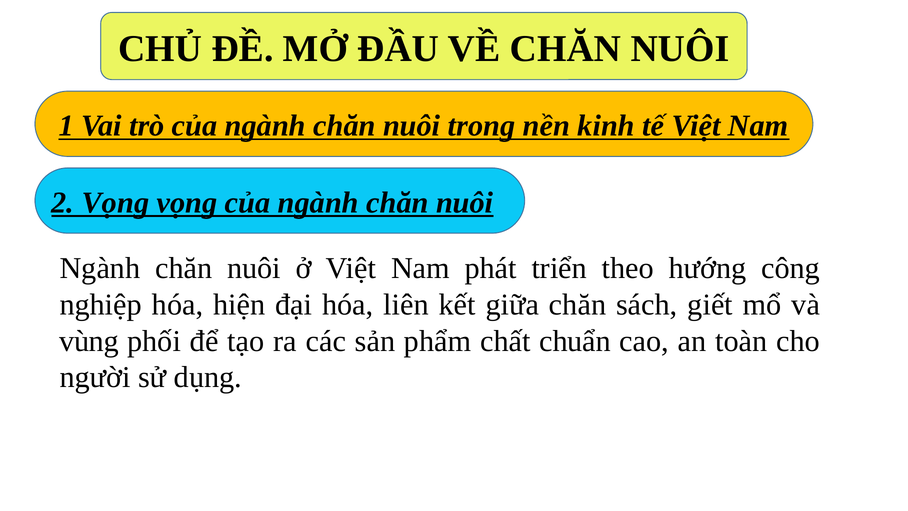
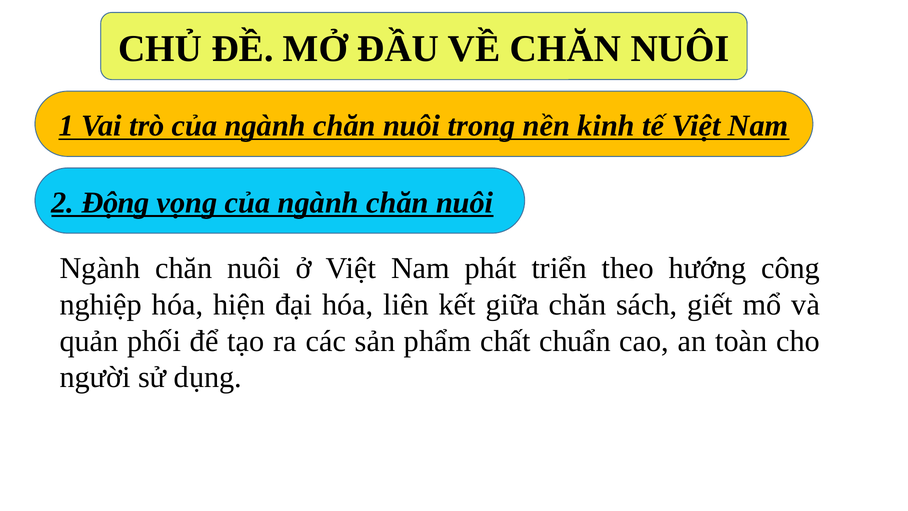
2 Vọng: Vọng -> Động (116, 203)
vùng: vùng -> quản (89, 341)
